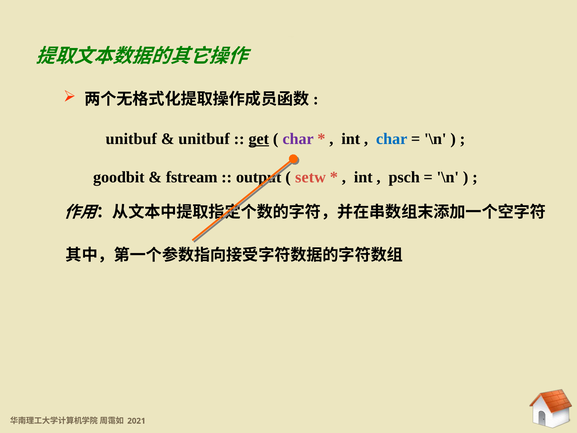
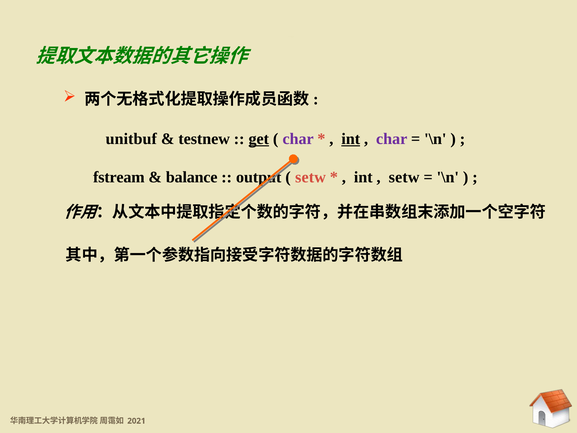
unitbuf: unitbuf -> testnew (204, 139)
int underline: none -> present (351, 139)
char colour: blue -> purple (392, 139)
goodbit: goodbit -> fstream (119, 177)
fstream: fstream -> balance (192, 177)
psch: psch -> setw (404, 177)
